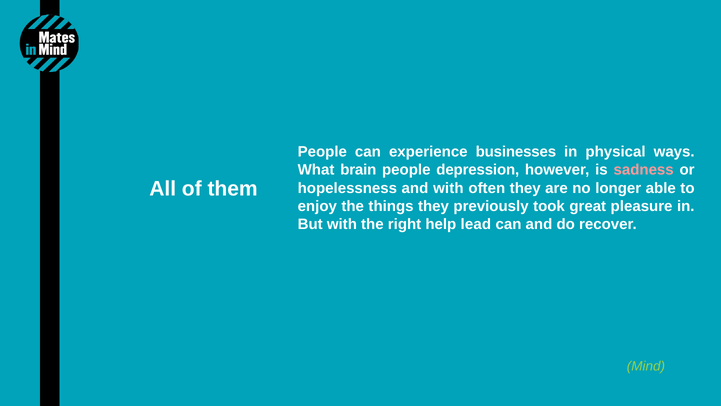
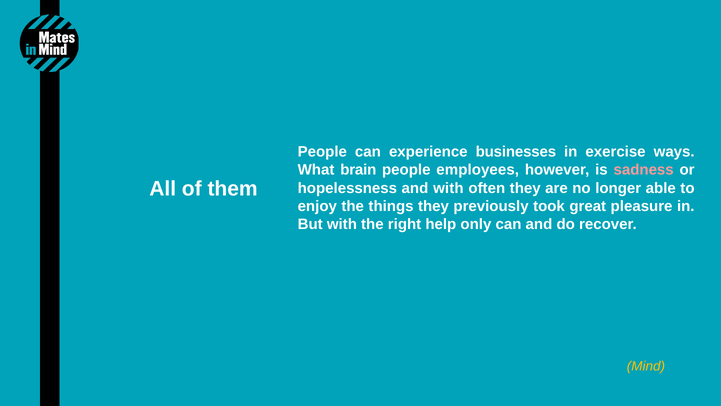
physical: physical -> exercise (616, 152)
depression: depression -> employees (478, 170)
lead: lead -> only (476, 224)
Mind colour: light green -> yellow (646, 366)
